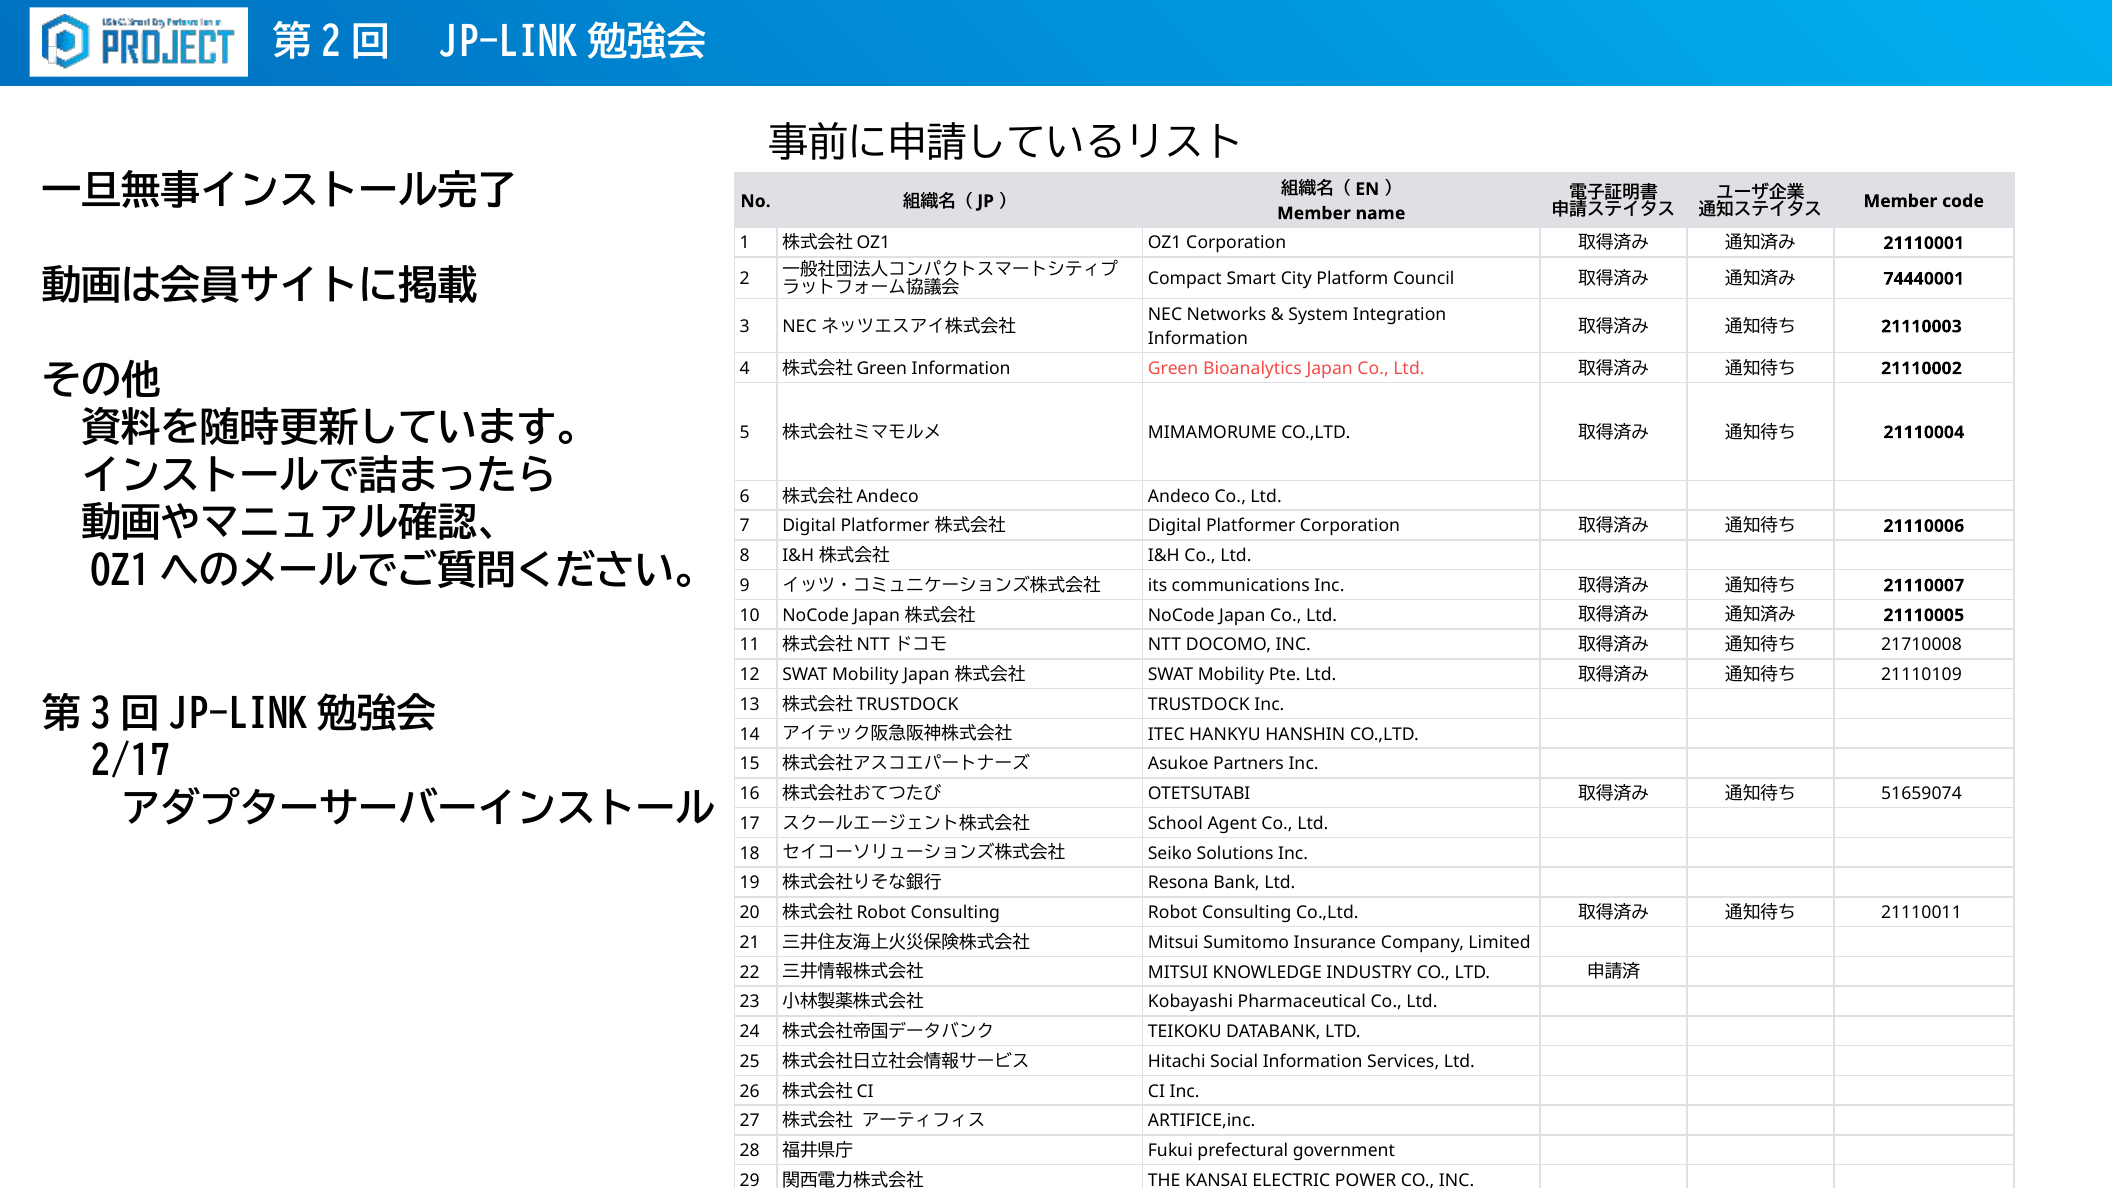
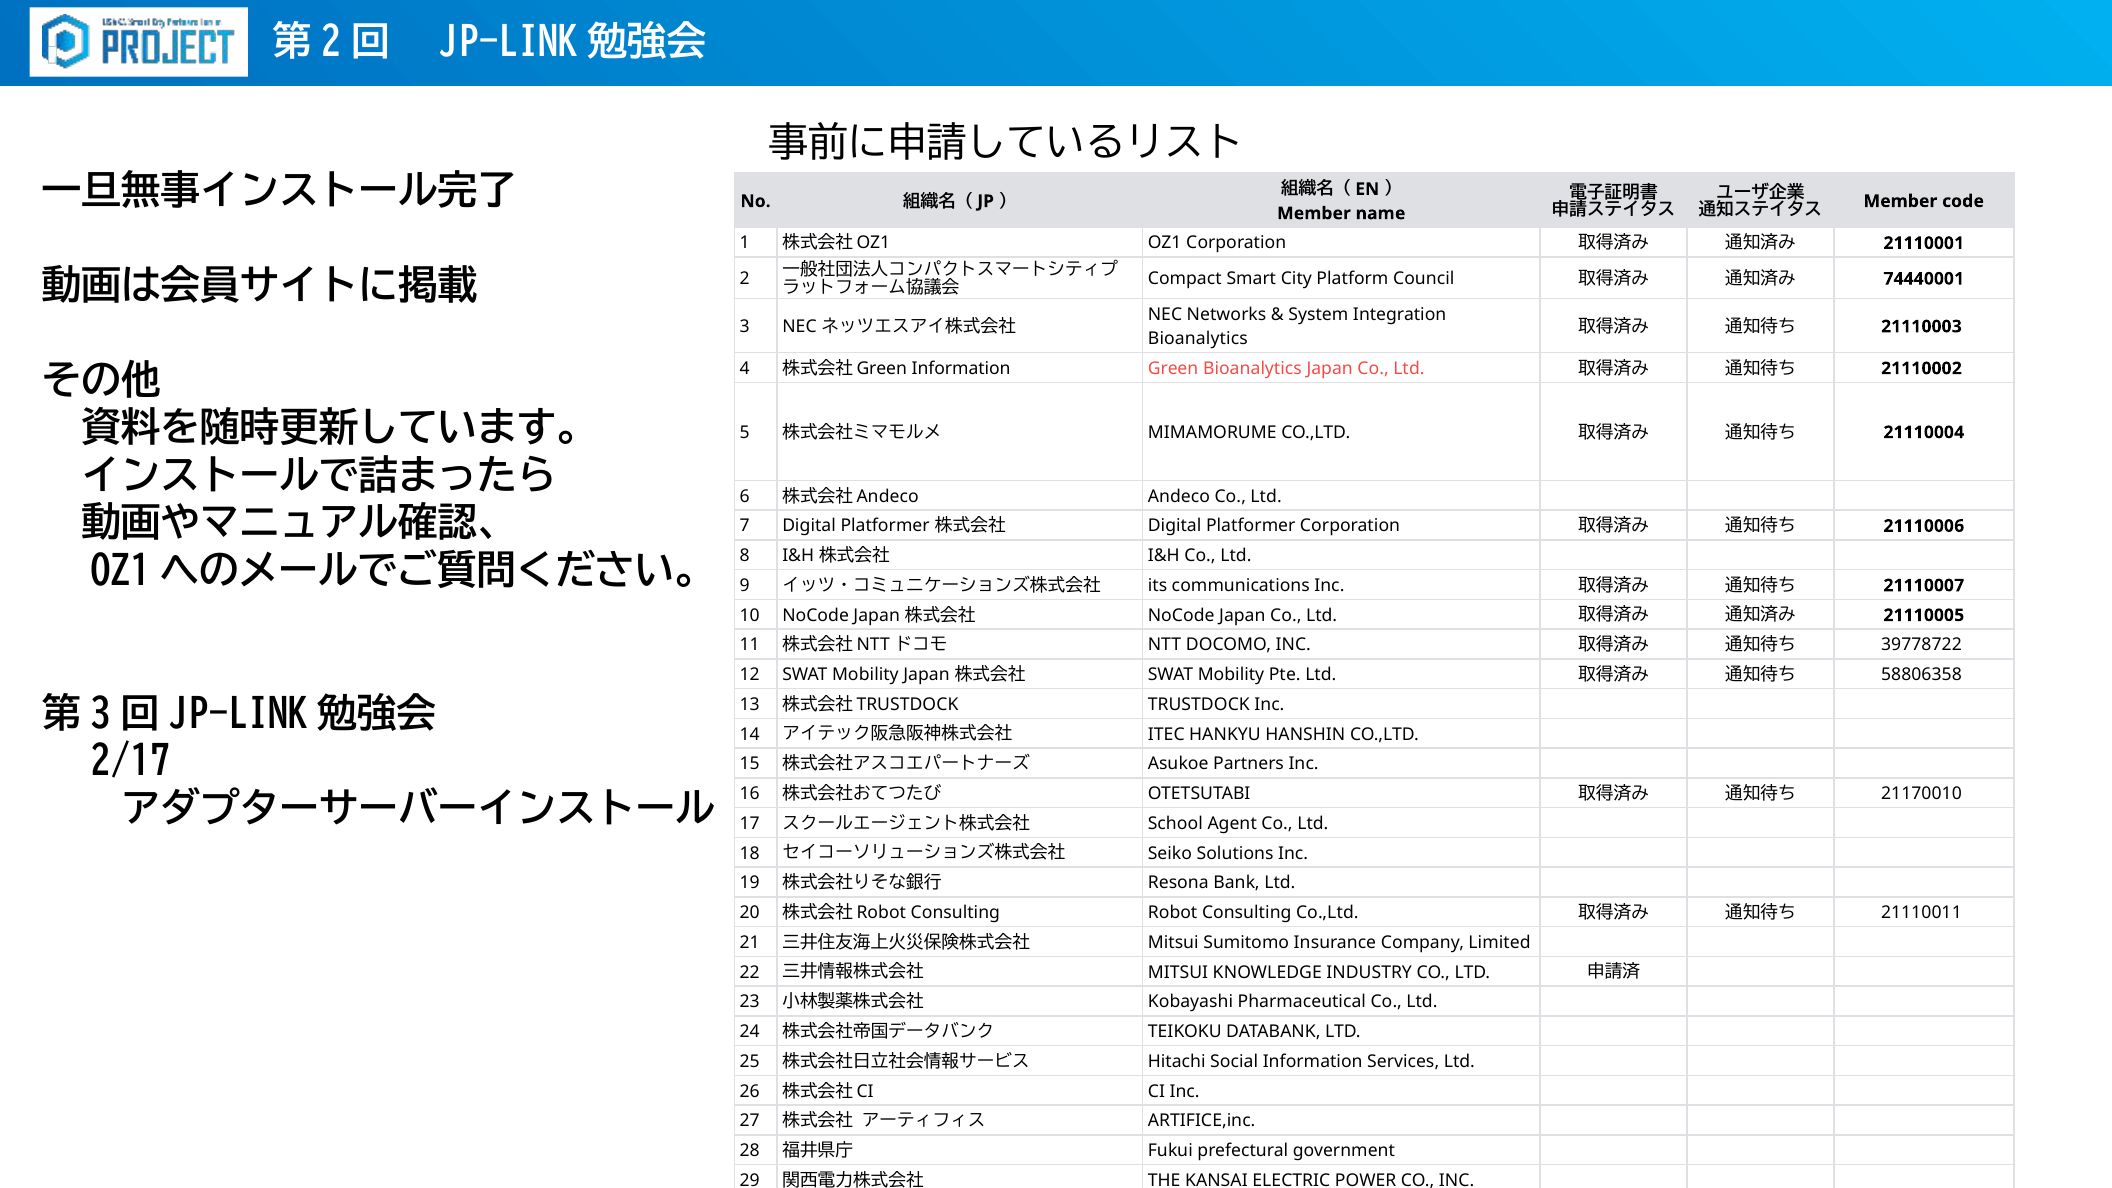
Information: Information -> Bioanalytics (1198, 339)
21710008: 21710008 -> 39778722 (1921, 645)
21110109: 21110109 -> 58806358 (1921, 675)
51659074: 51659074 -> 21170010 (1921, 794)
